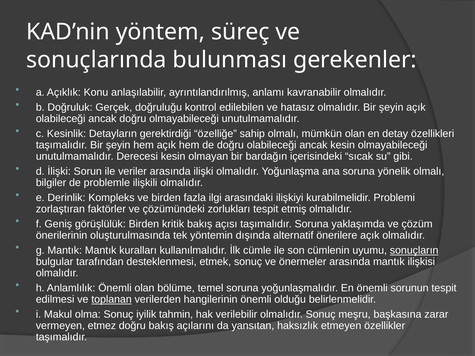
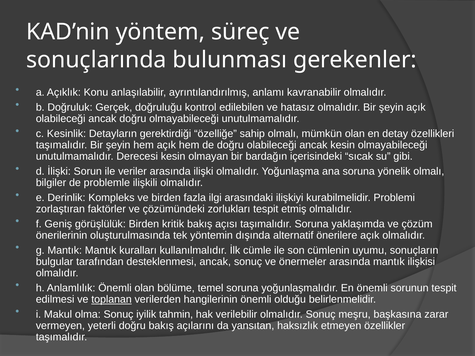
sonuçların underline: present -> none (414, 251)
desteklenmesi etmek: etmek -> ancak (215, 262)
etmez: etmez -> yeterli (102, 326)
